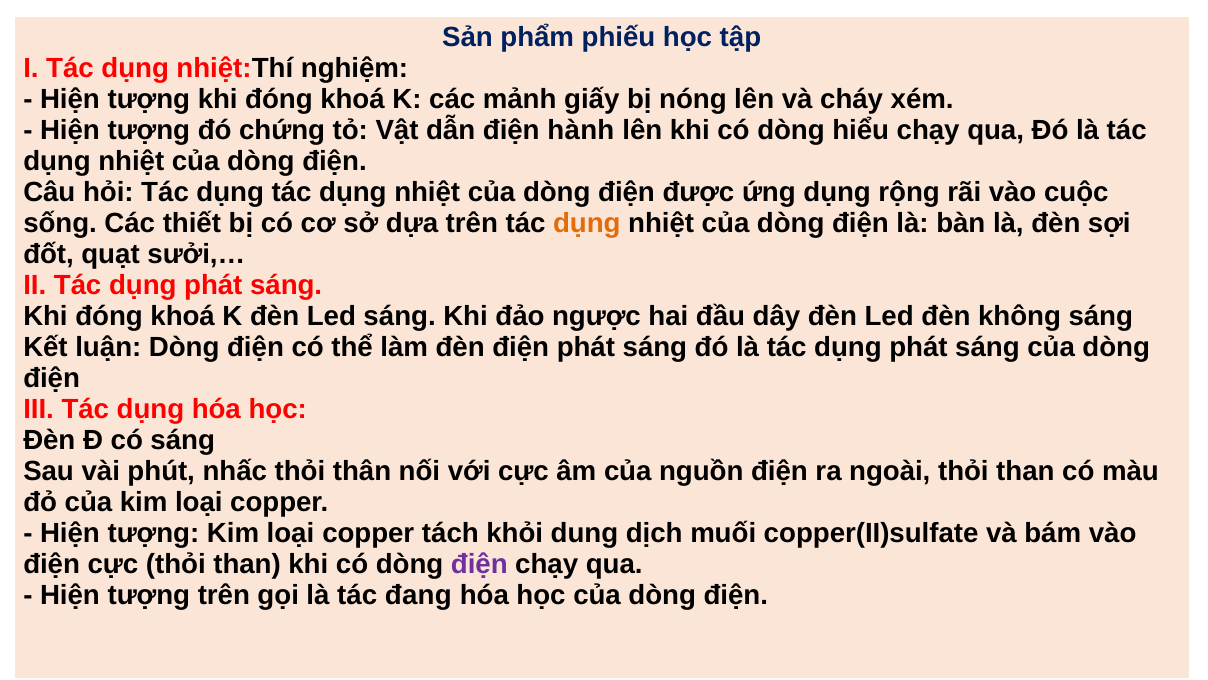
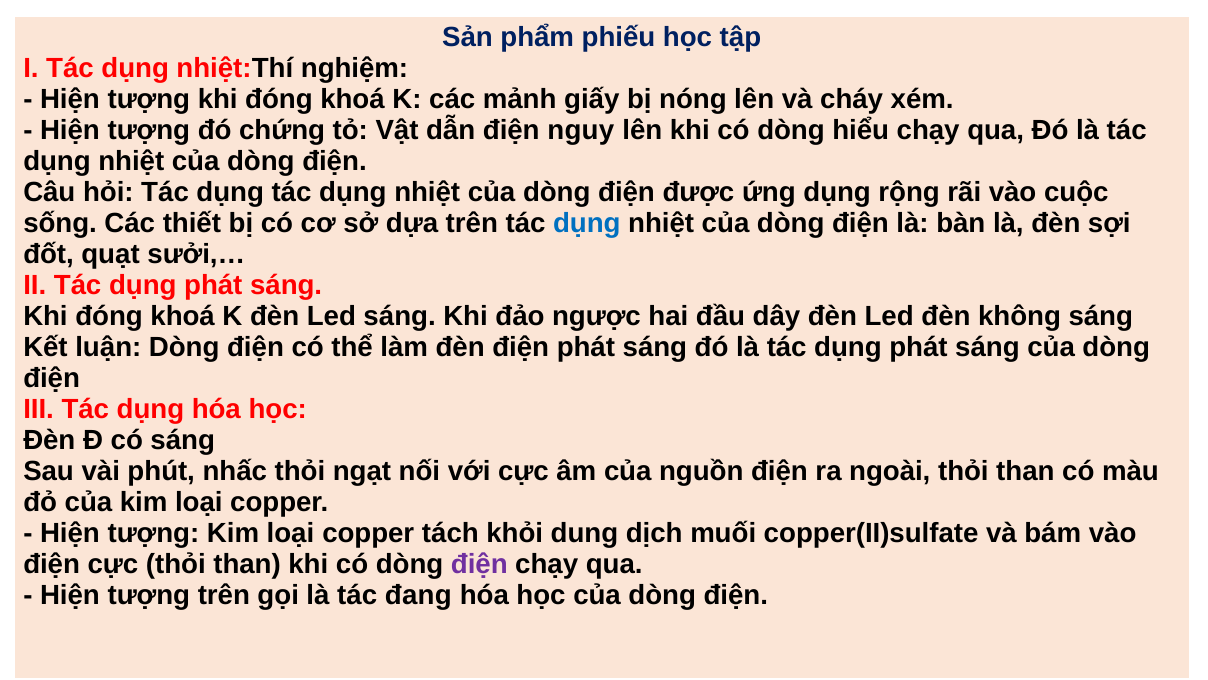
hành: hành -> nguy (581, 130)
dụng colour: orange -> blue (587, 223)
thân: thân -> ngạt (362, 471)
